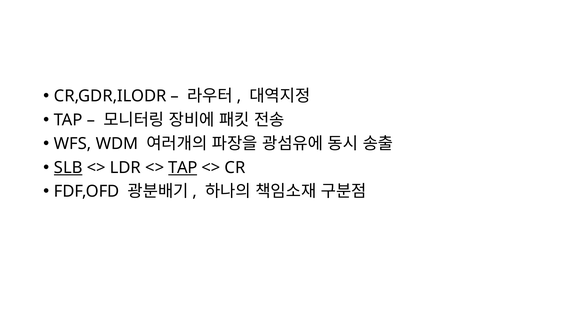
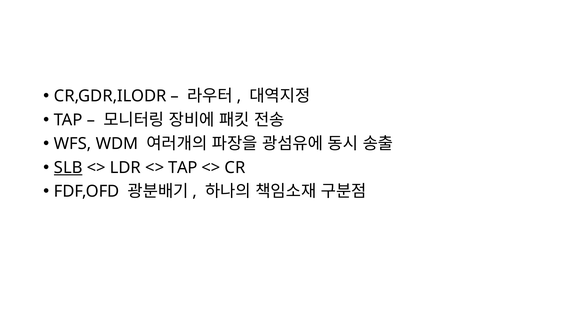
TAP underline: present -> none (183, 167)
